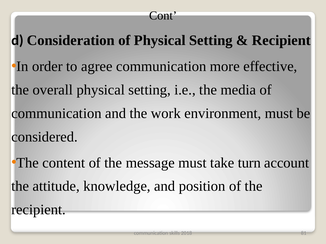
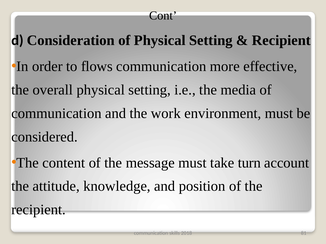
agree: agree -> flows (97, 67)
